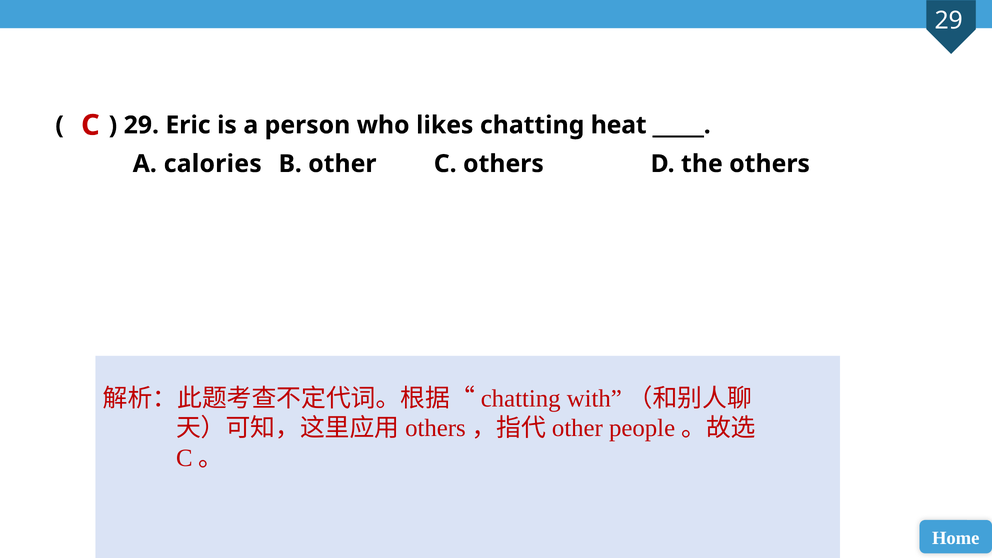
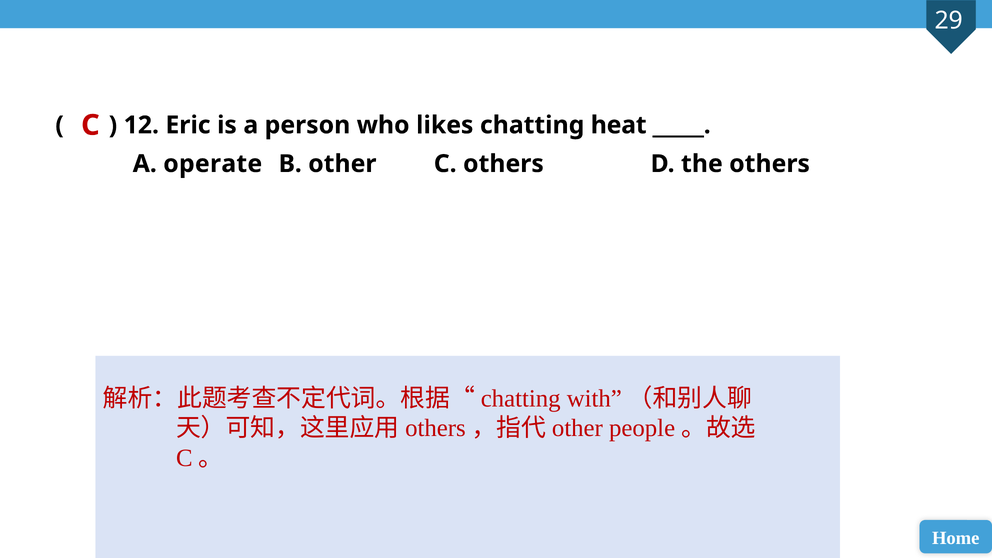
29: 29 -> 12 (141, 125)
calories: calories -> operate (213, 164)
